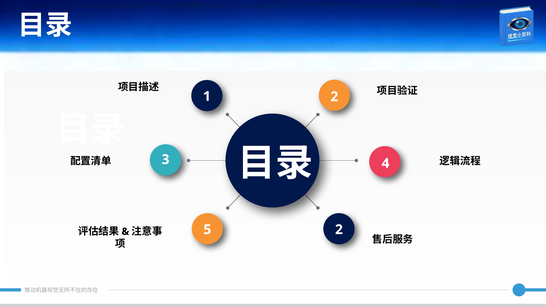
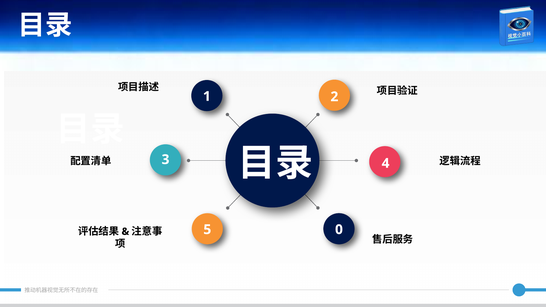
5 2: 2 -> 0 (339, 230)
